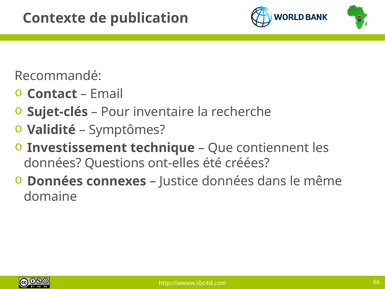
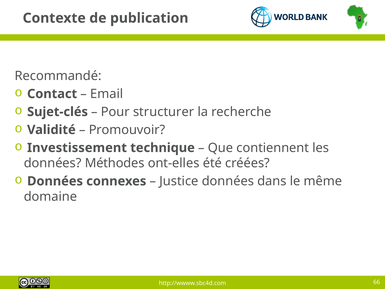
inventaire: inventaire -> structurer (164, 112)
Symptômes: Symptômes -> Promouvoir (127, 130)
Questions: Questions -> Méthodes (115, 163)
